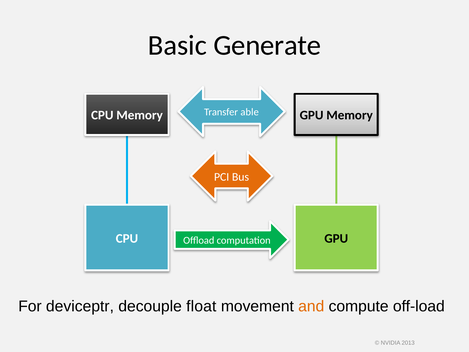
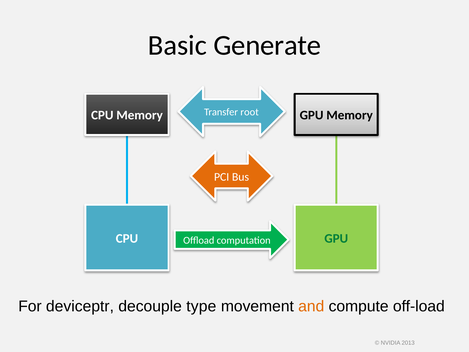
able: able -> root (250, 112)
GPU colour: black -> green (336, 238)
float: float -> type (201, 306)
